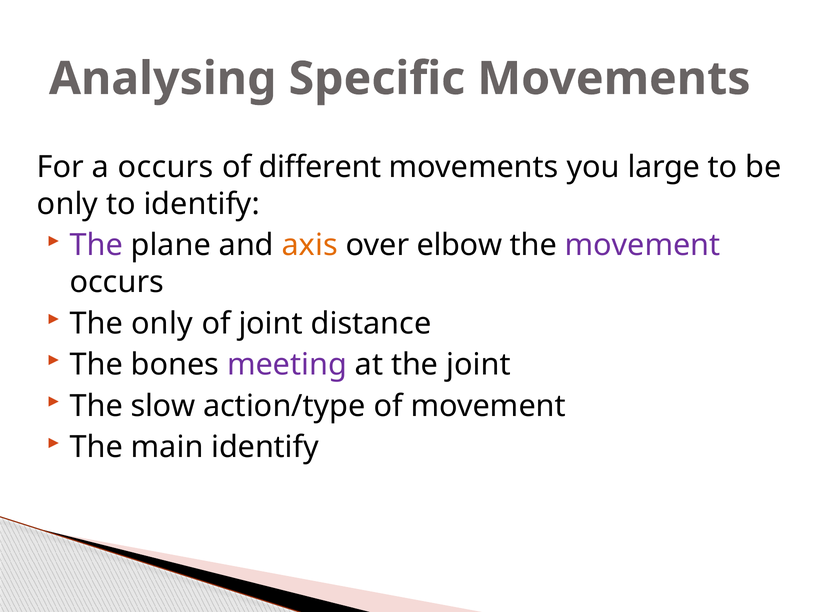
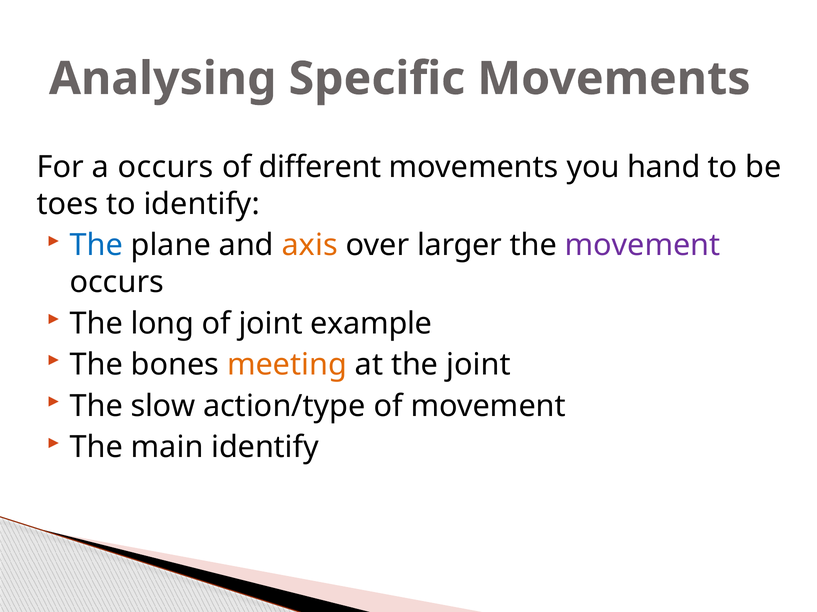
large: large -> hand (664, 168)
only: only -> toes (68, 204)
The colour: purple -> blue (96, 246)
elbow: elbow -> larger (460, 246)
The only: only -> long (162, 324)
distance: distance -> example (371, 324)
meeting colour: purple -> orange (287, 365)
